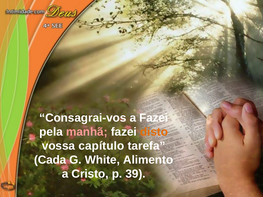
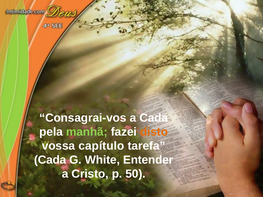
a Fazei: Fazei -> Cada (154, 118)
manhã colour: pink -> light green (87, 132)
Alimento: Alimento -> Entender (148, 160)
39: 39 -> 50 (136, 174)
